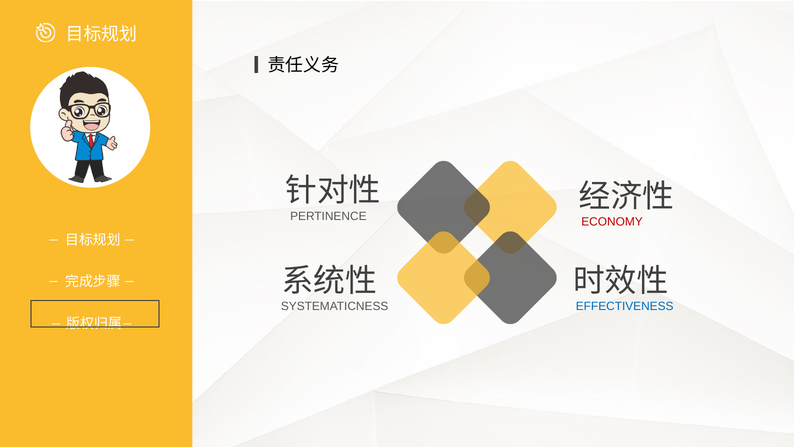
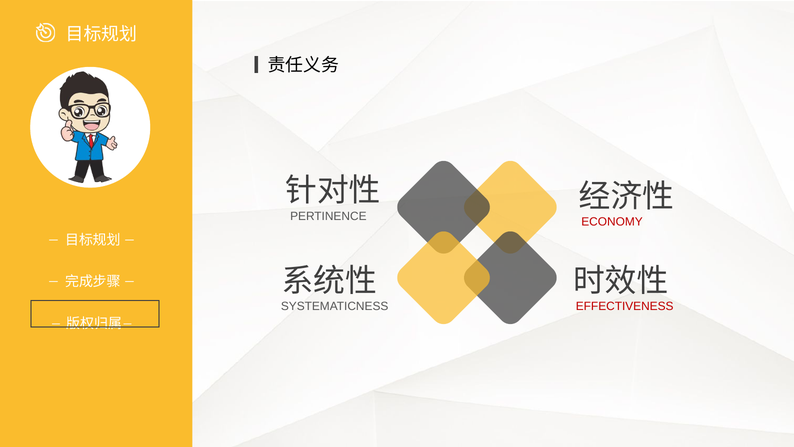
EFFECTIVENESS colour: blue -> red (625, 306)
